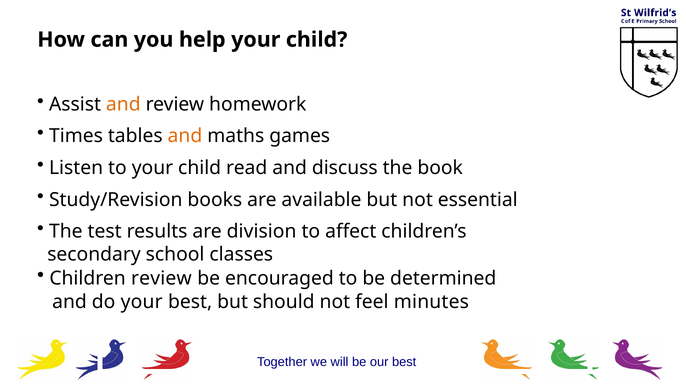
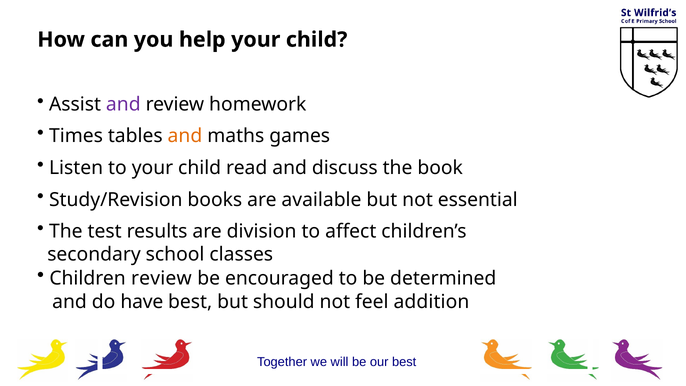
and colour: orange -> purple (123, 104)
do your: your -> have (142, 302)
minutes: minutes -> addition (431, 302)
